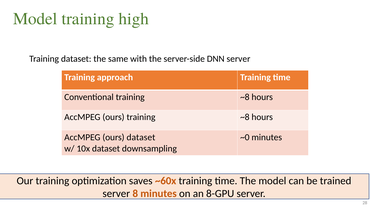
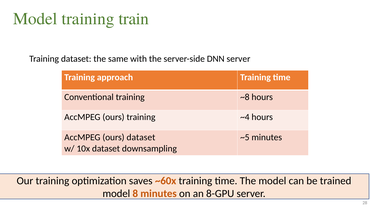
high: high -> train (134, 19)
ours training ~8: ~8 -> ~4 (245, 117)
~0: ~0 -> ~5 (245, 137)
server: server -> model (116, 194)
